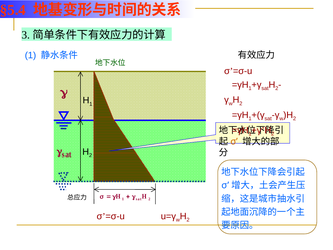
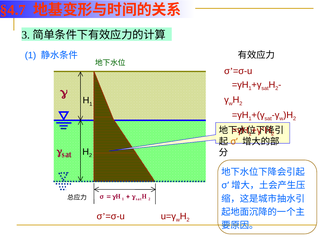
§5.4: §5.4 -> §4.7 (13, 10)
